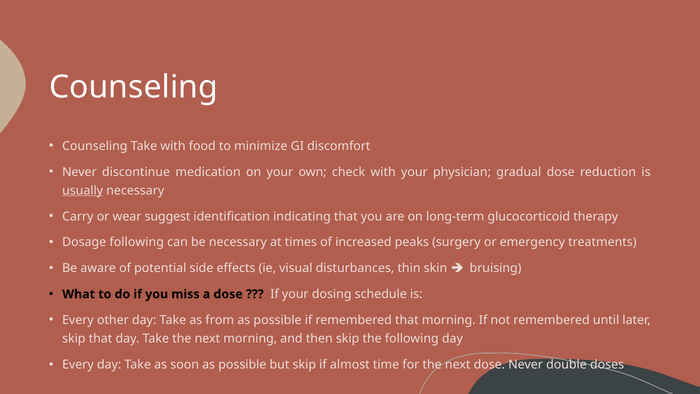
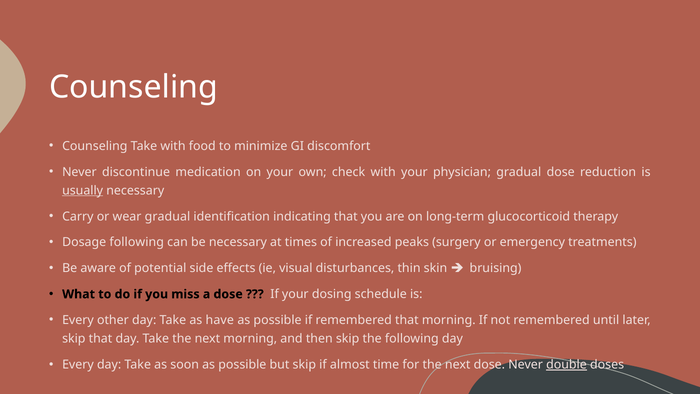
wear suggest: suggest -> gradual (167, 216)
from: from -> have (220, 320)
double underline: none -> present (566, 364)
